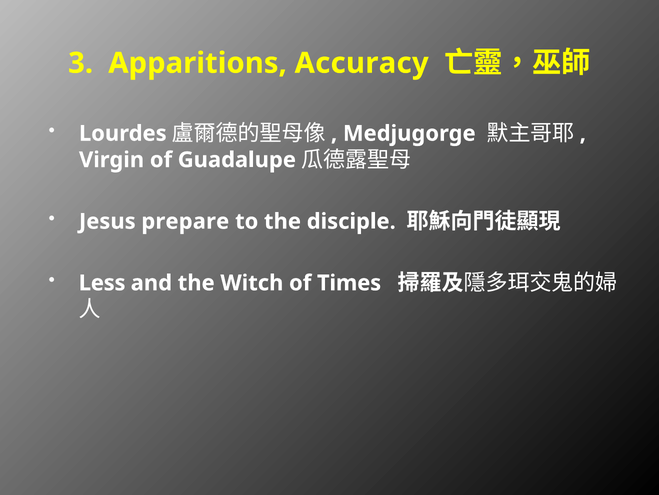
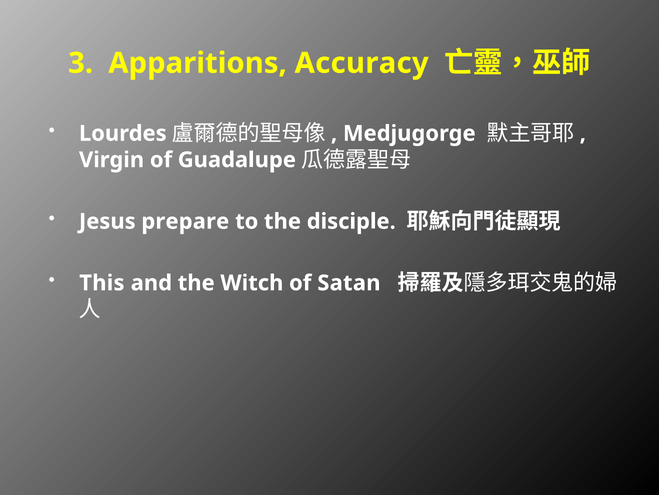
Less: Less -> This (102, 283)
Times: Times -> Satan (349, 283)
